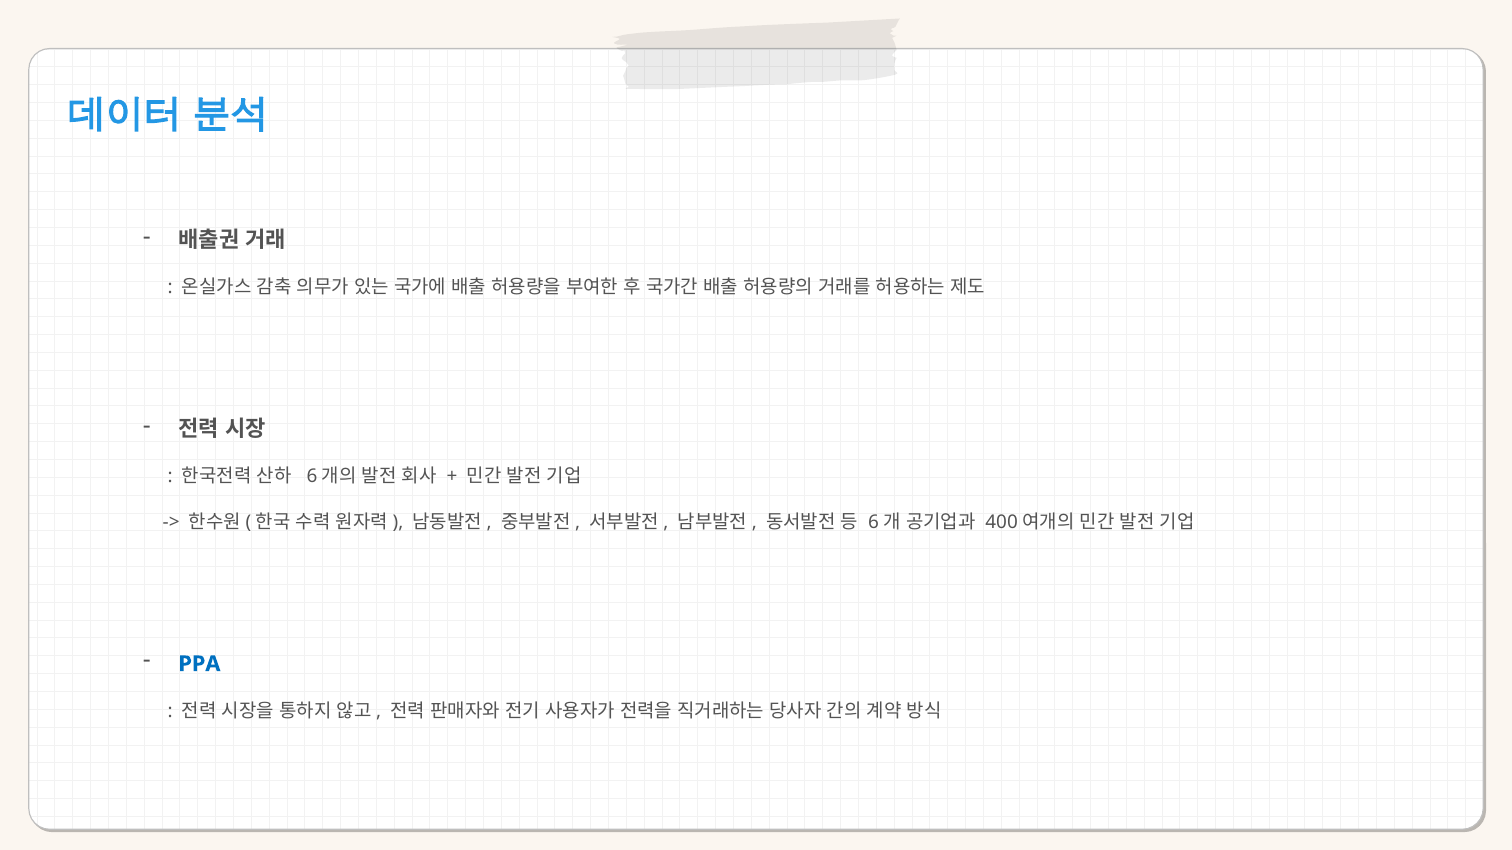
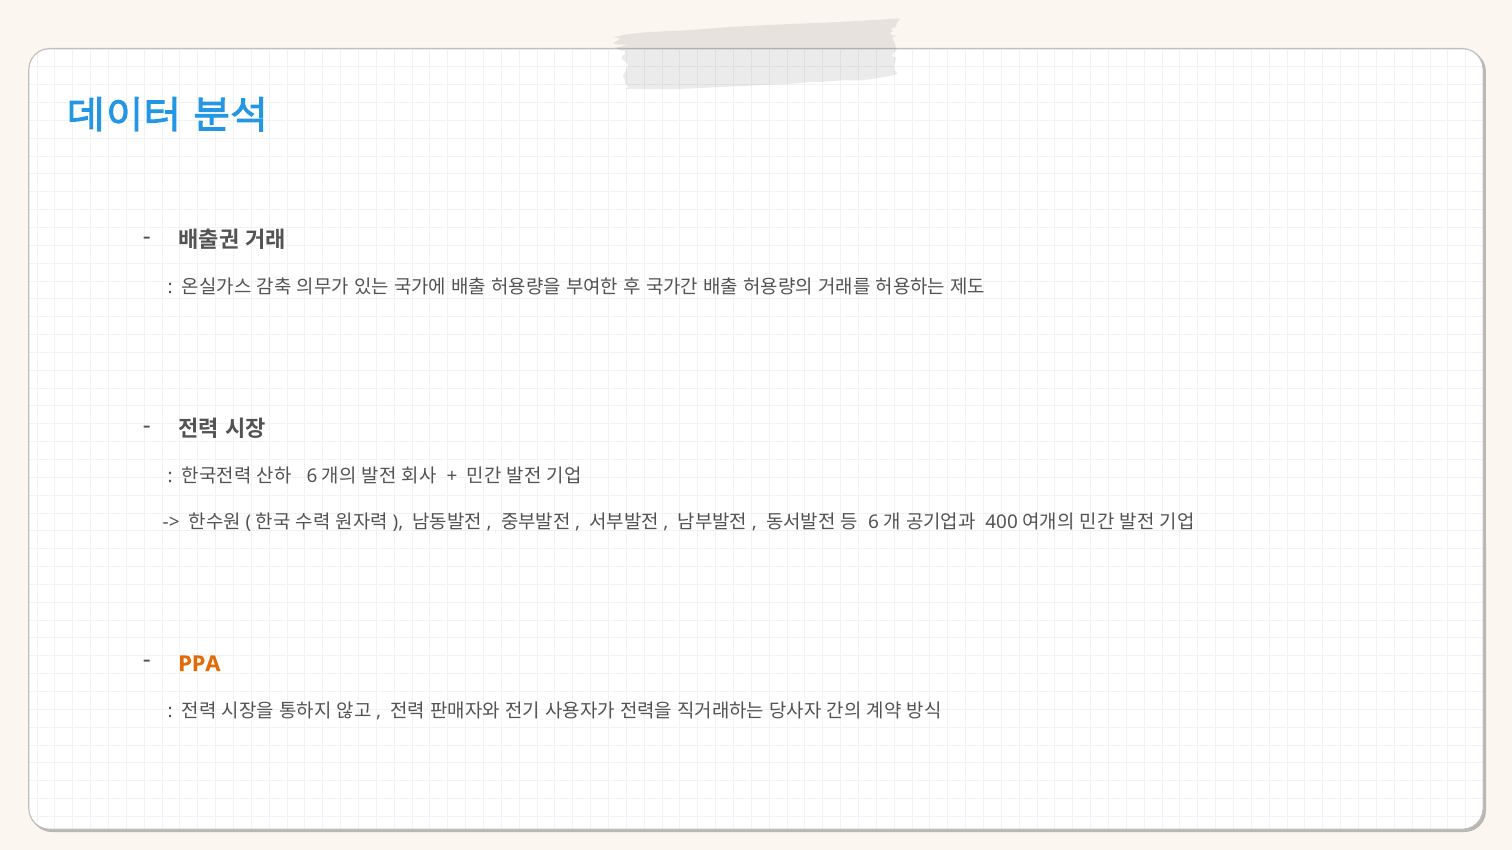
PPA colour: blue -> orange (199, 664)
